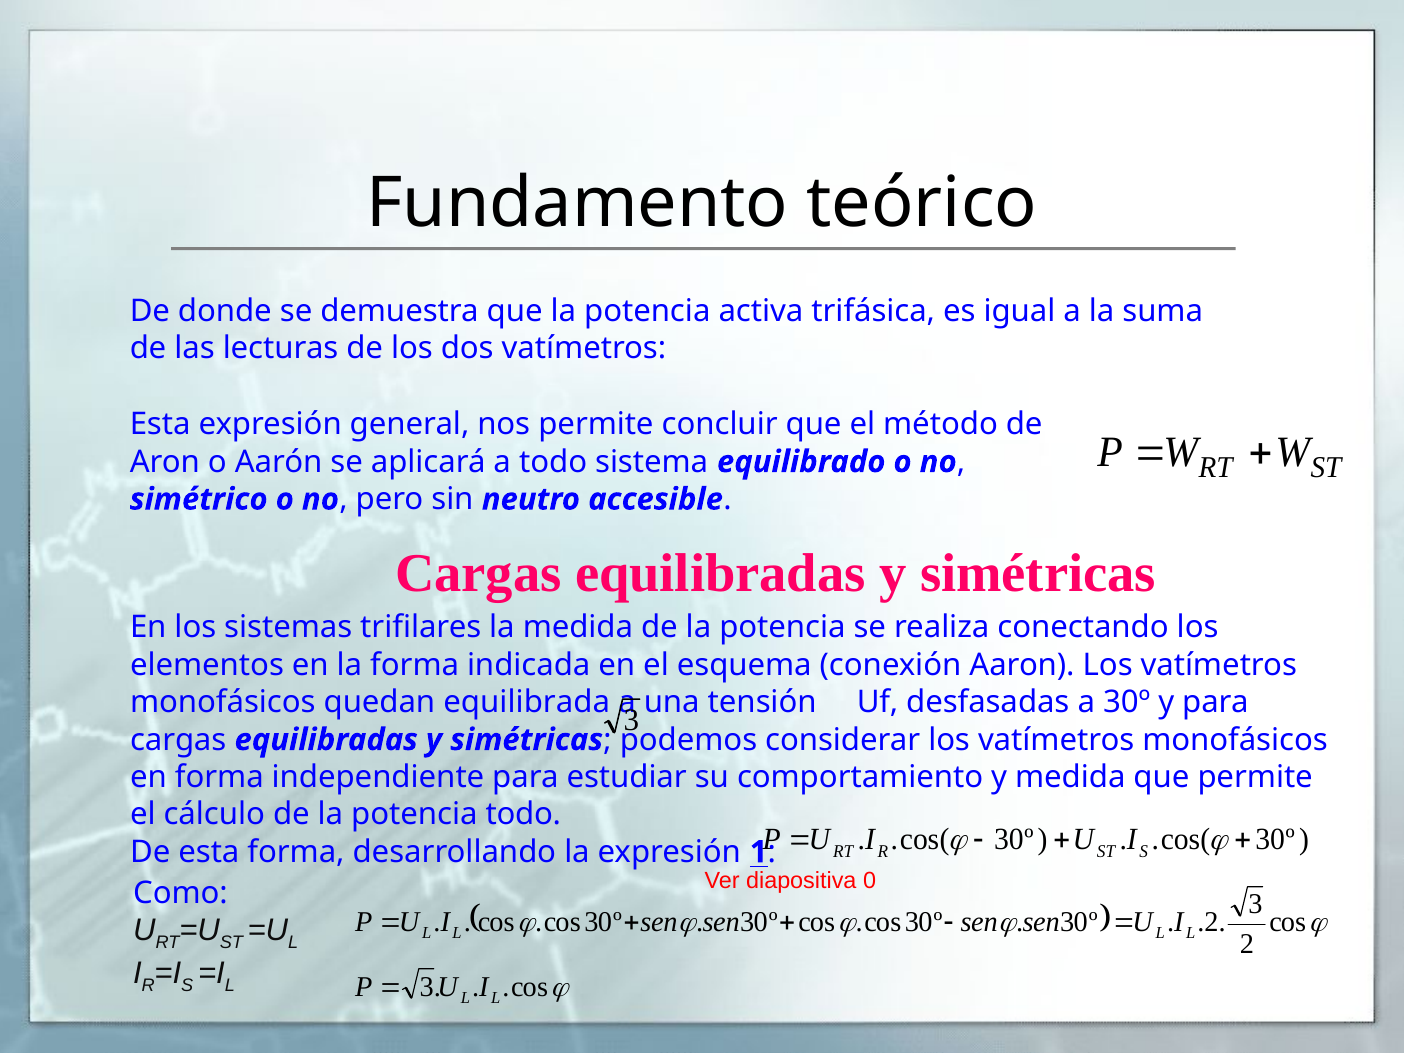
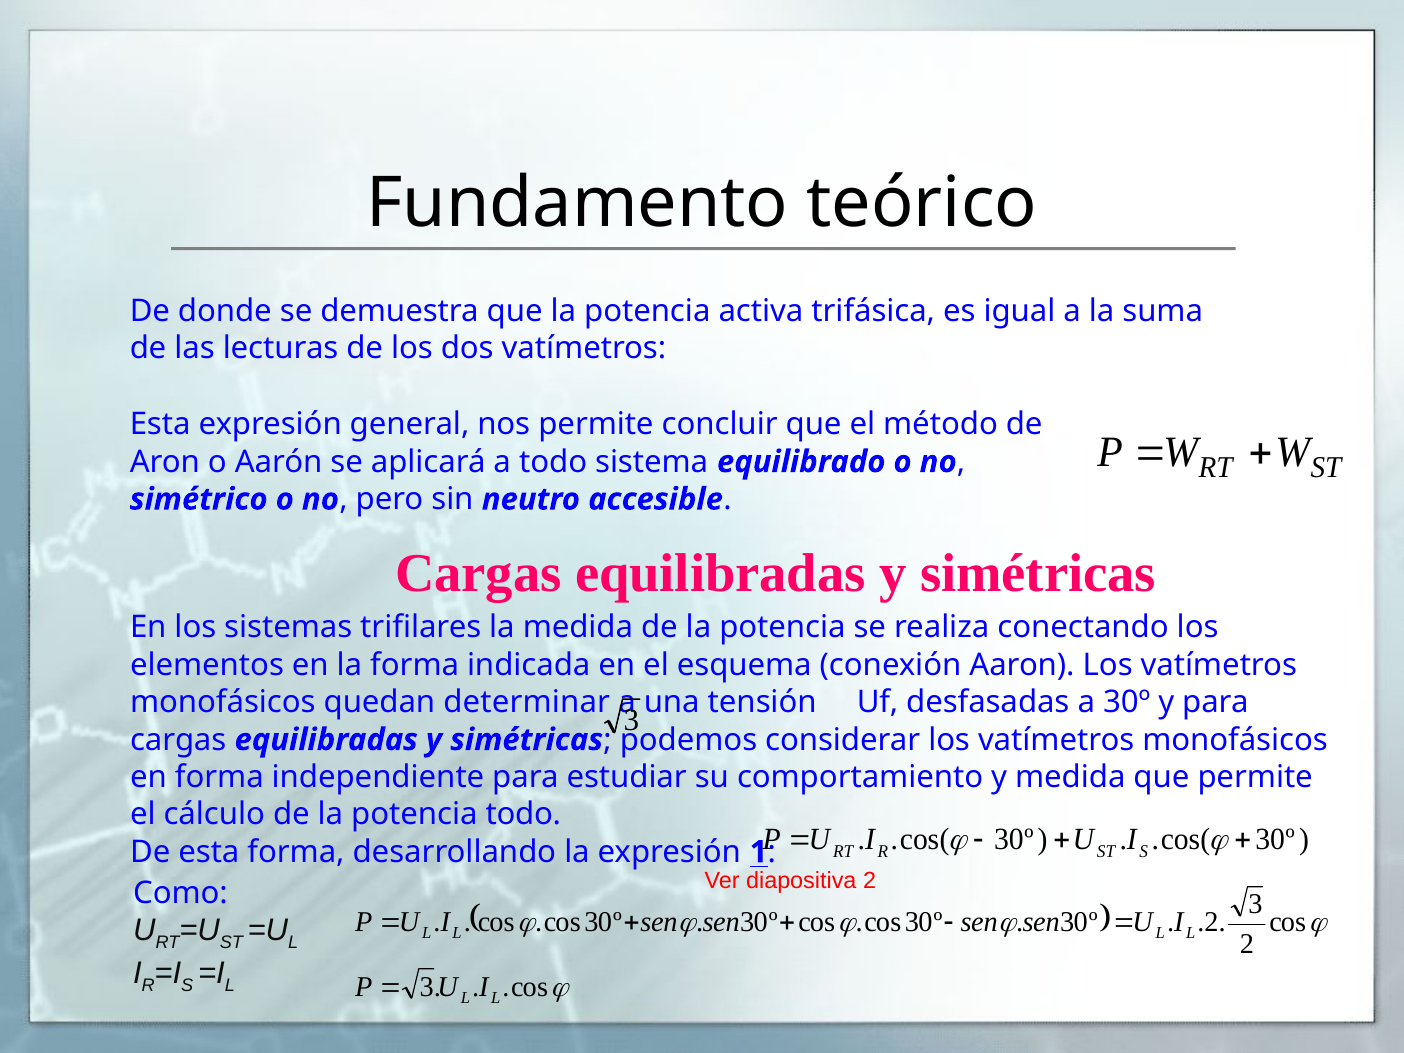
equilibrada: equilibrada -> determinar (527, 702)
diapositiva 0: 0 -> 2 (870, 881)
